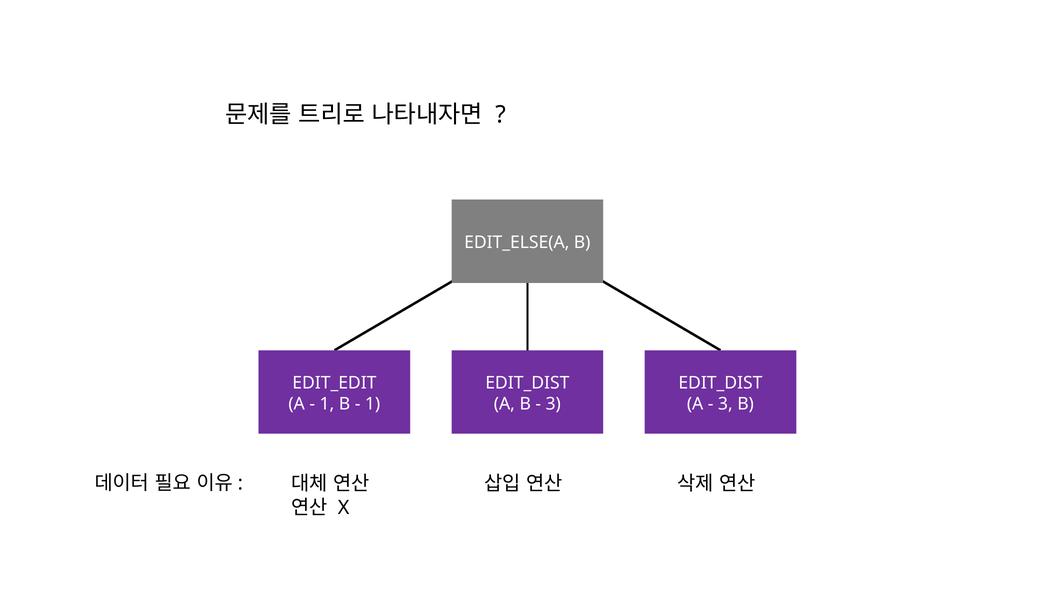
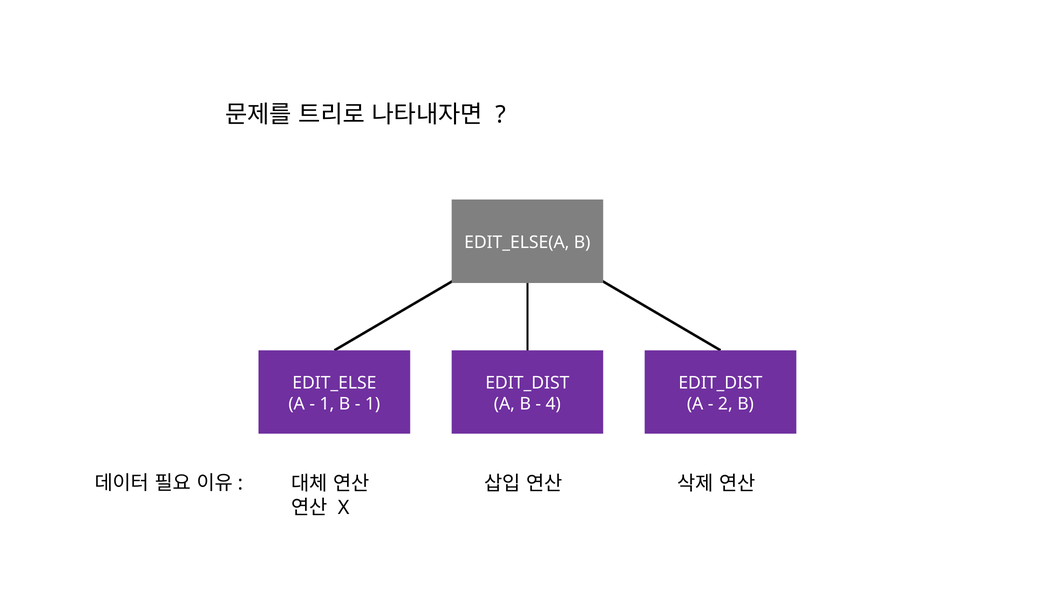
EDIT_EDIT: EDIT_EDIT -> EDIT_ELSE (334, 383)
3: 3 -> 4 (553, 404)
3: 3 -> 2 (725, 404)
